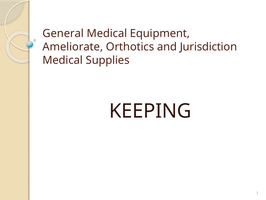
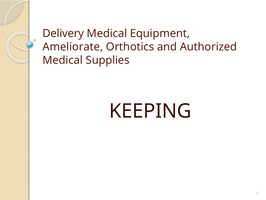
General: General -> Delivery (63, 33)
Jurisdiction: Jurisdiction -> Authorized (208, 47)
